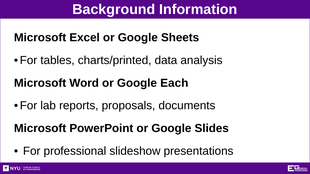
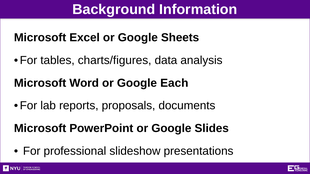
charts/printed: charts/printed -> charts/figures (115, 60)
